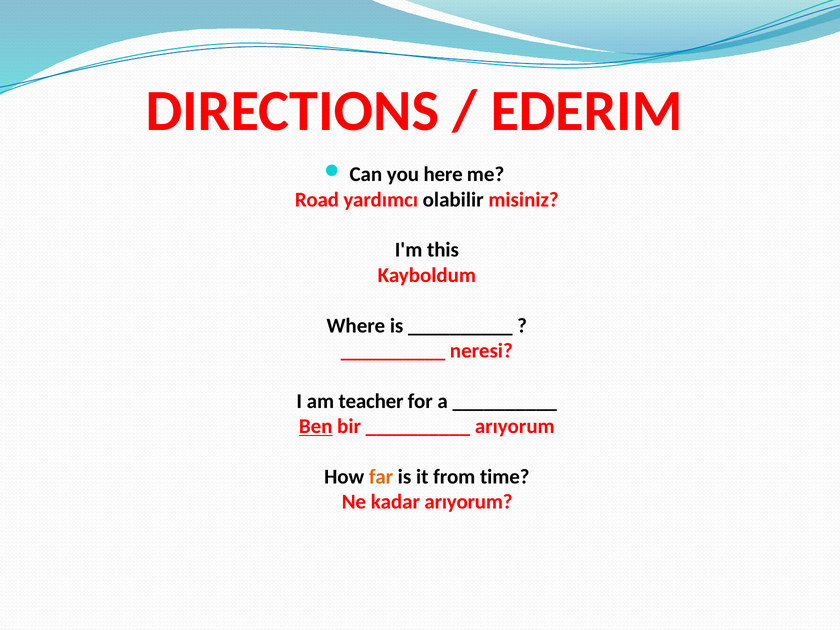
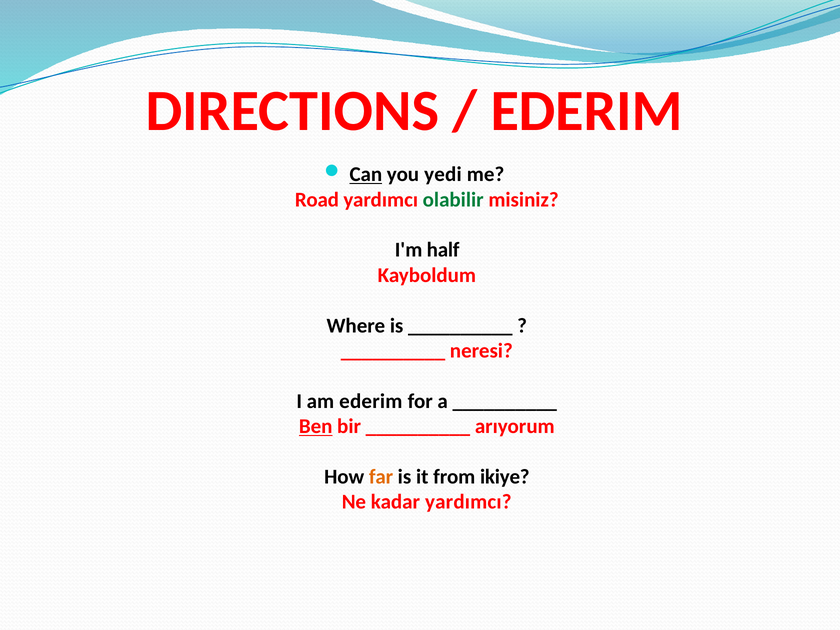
Can underline: none -> present (366, 174)
here: here -> yedi (443, 174)
olabilir colour: black -> green (453, 200)
this: this -> half (443, 250)
am teacher: teacher -> ederim (371, 401)
time: time -> ikiye (505, 477)
kadar arıyorum: arıyorum -> yardımcı (468, 502)
